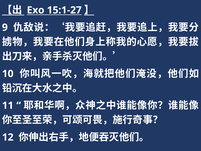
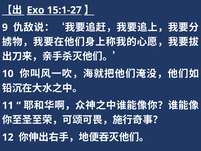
Exo underline: none -> present (36, 10)
